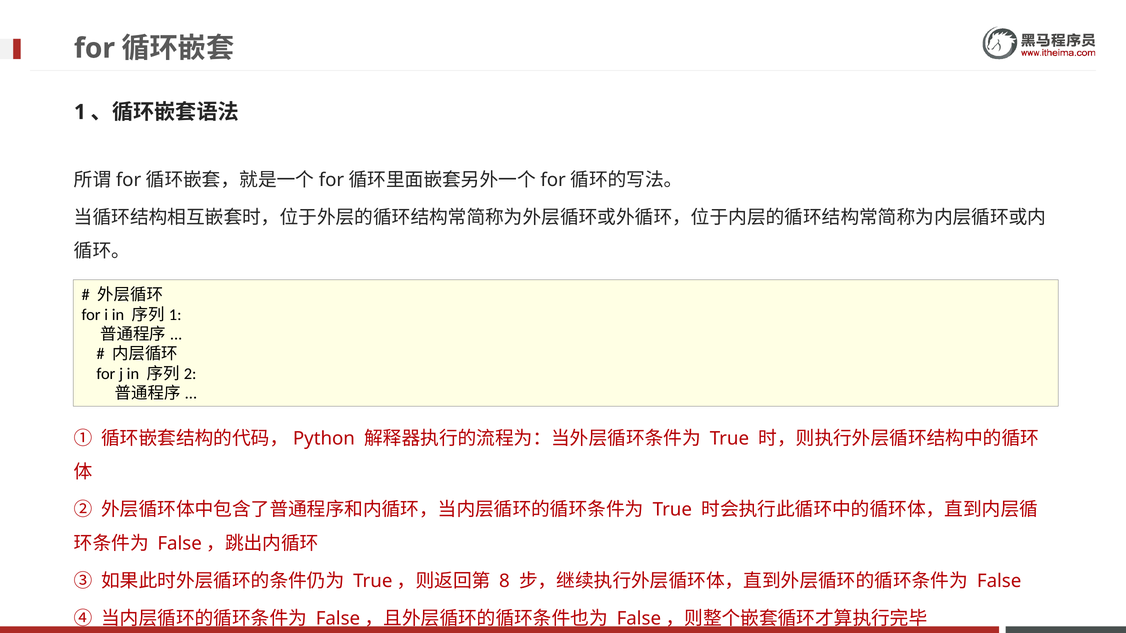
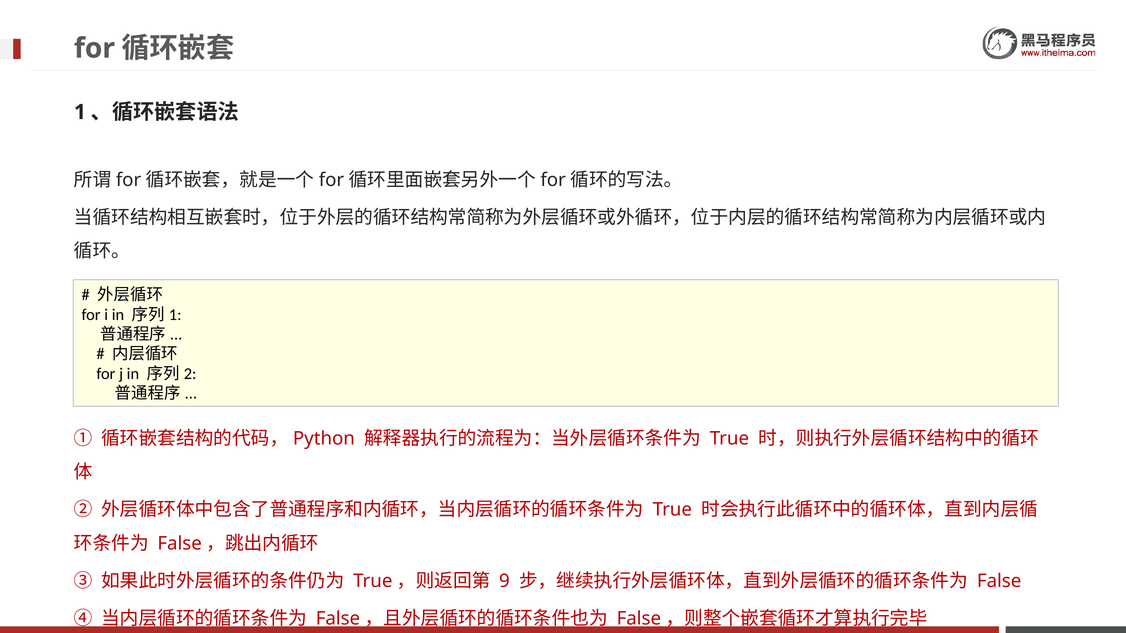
8: 8 -> 9 (504, 581)
